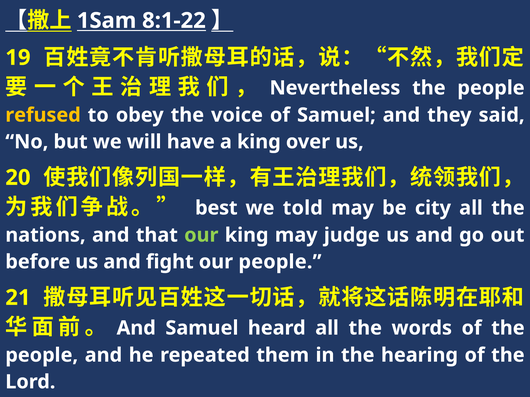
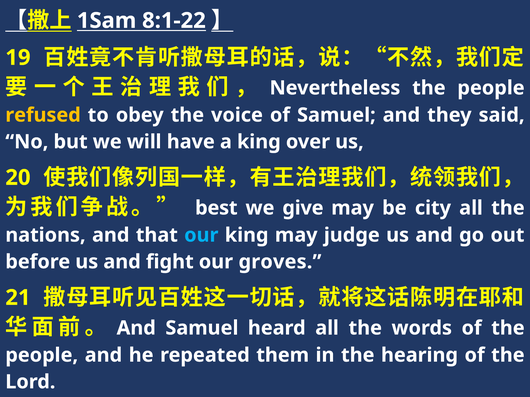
told: told -> give (303, 208)
our colour: light green -> light blue (201, 235)
our people: people -> groves (280, 262)
